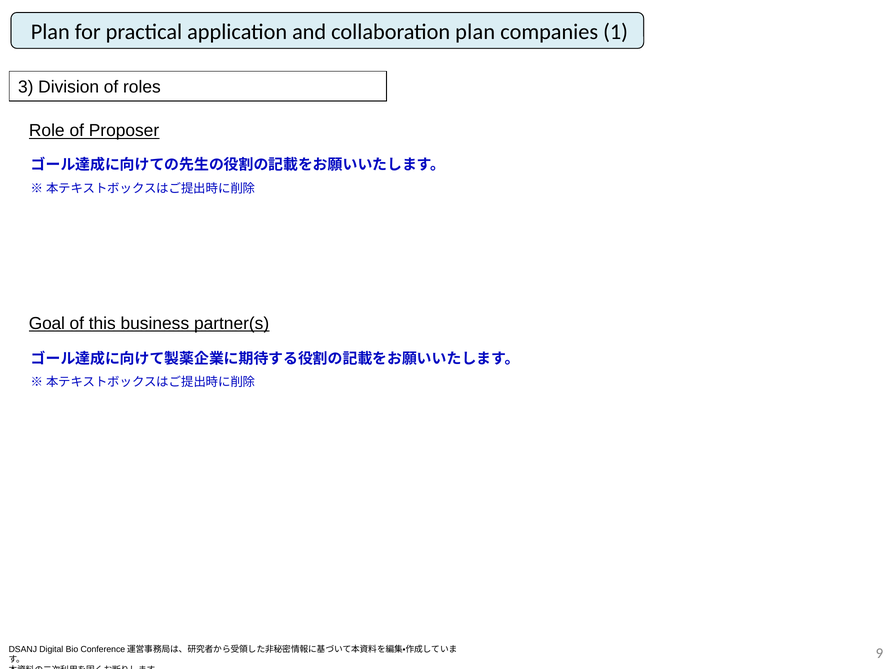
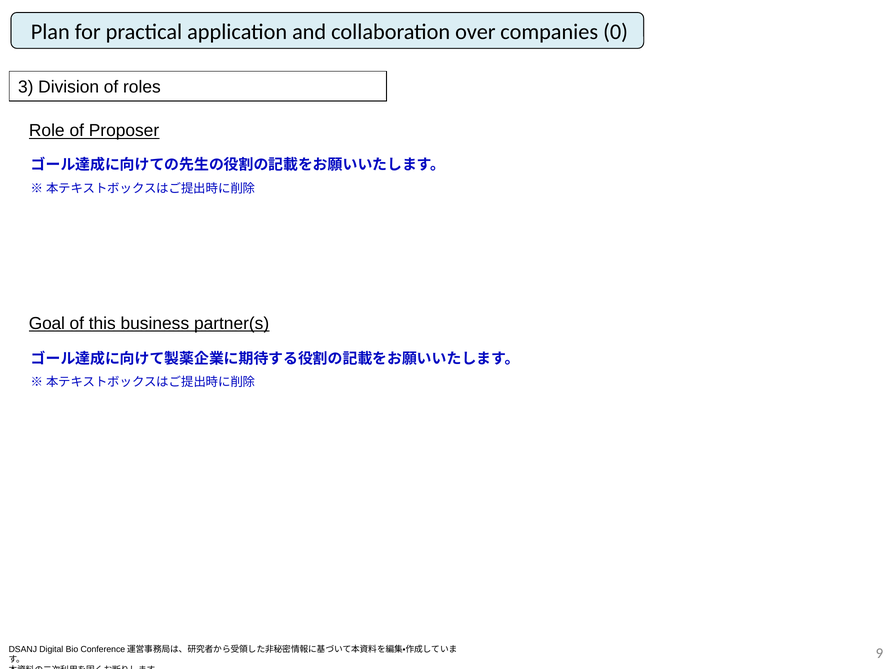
collaboration plan: plan -> over (475, 32)
1: 1 -> 0 (616, 32)
